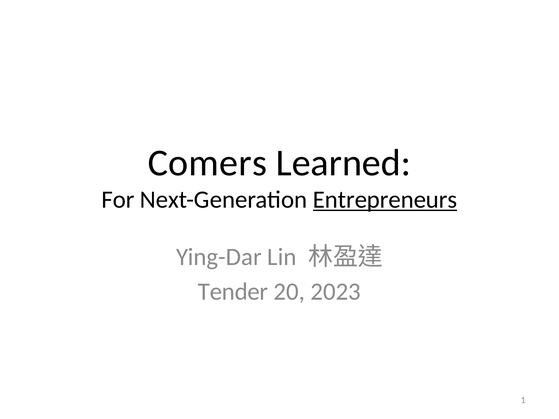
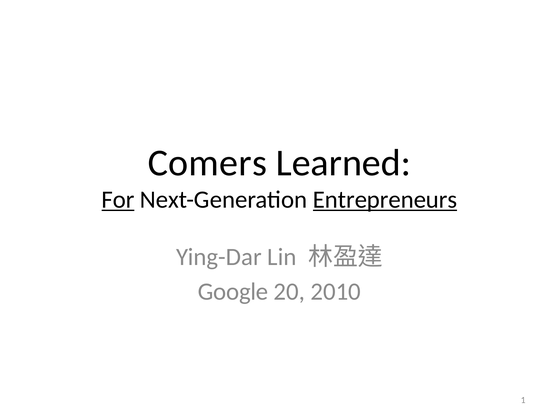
For underline: none -> present (118, 200)
Tender: Tender -> Google (233, 292)
2023: 2023 -> 2010 (336, 292)
